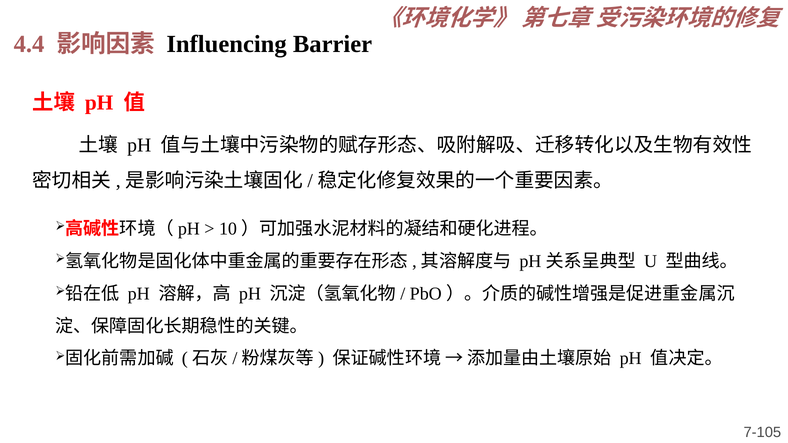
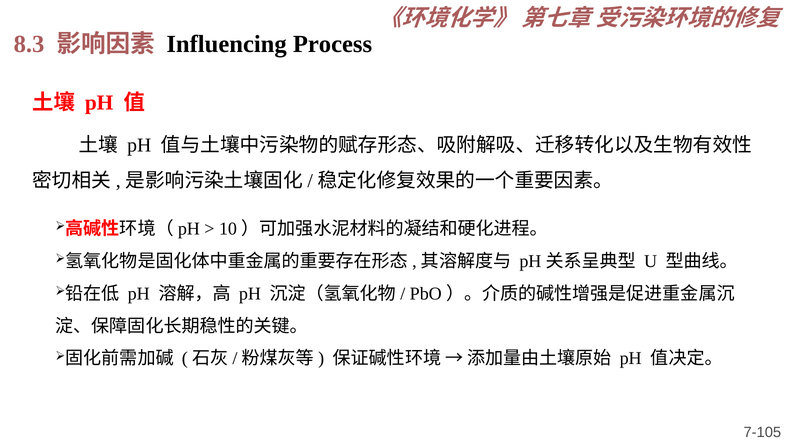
4.4: 4.4 -> 8.3 (29, 44)
Barrier: Barrier -> Process (333, 44)
